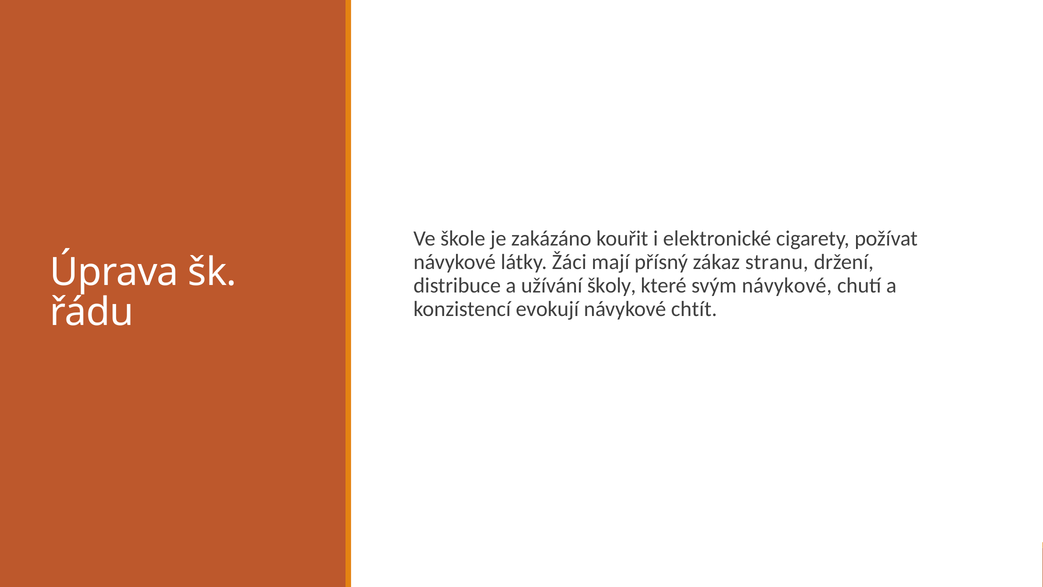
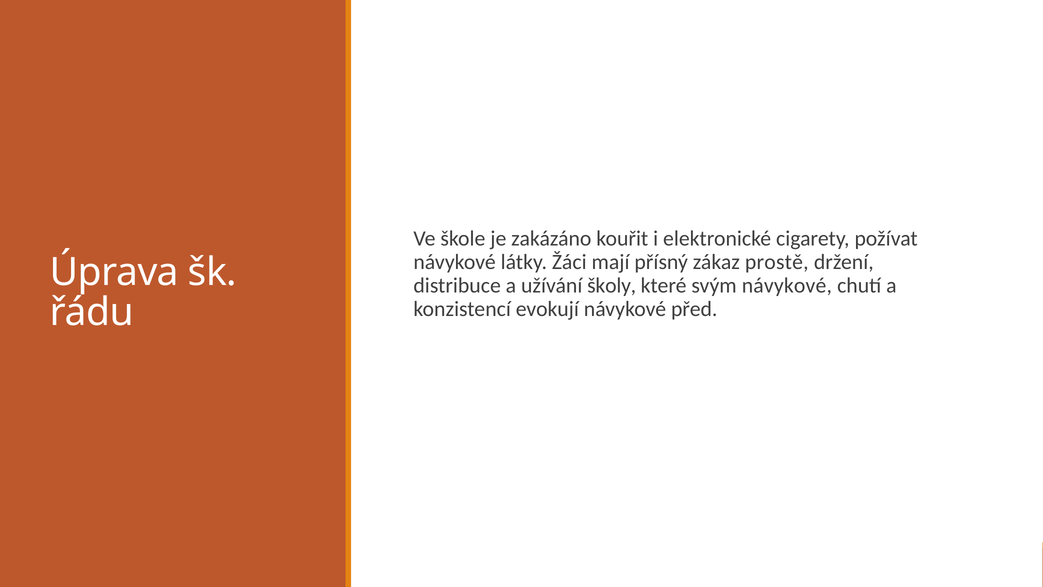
stranu: stranu -> prostě (777, 262)
chtít: chtít -> před (694, 309)
